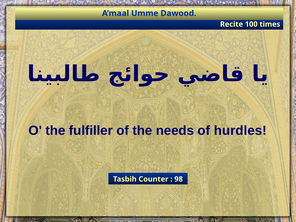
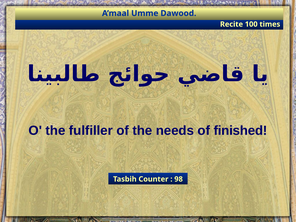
hurdles: hurdles -> finished (240, 131)
